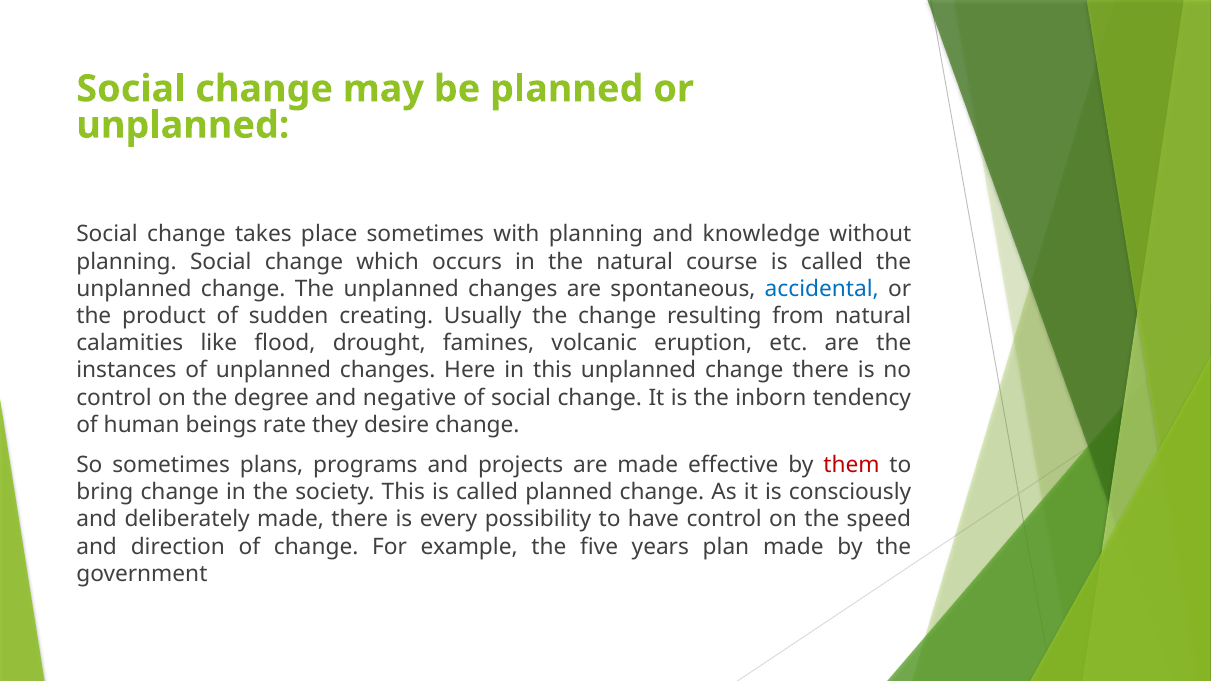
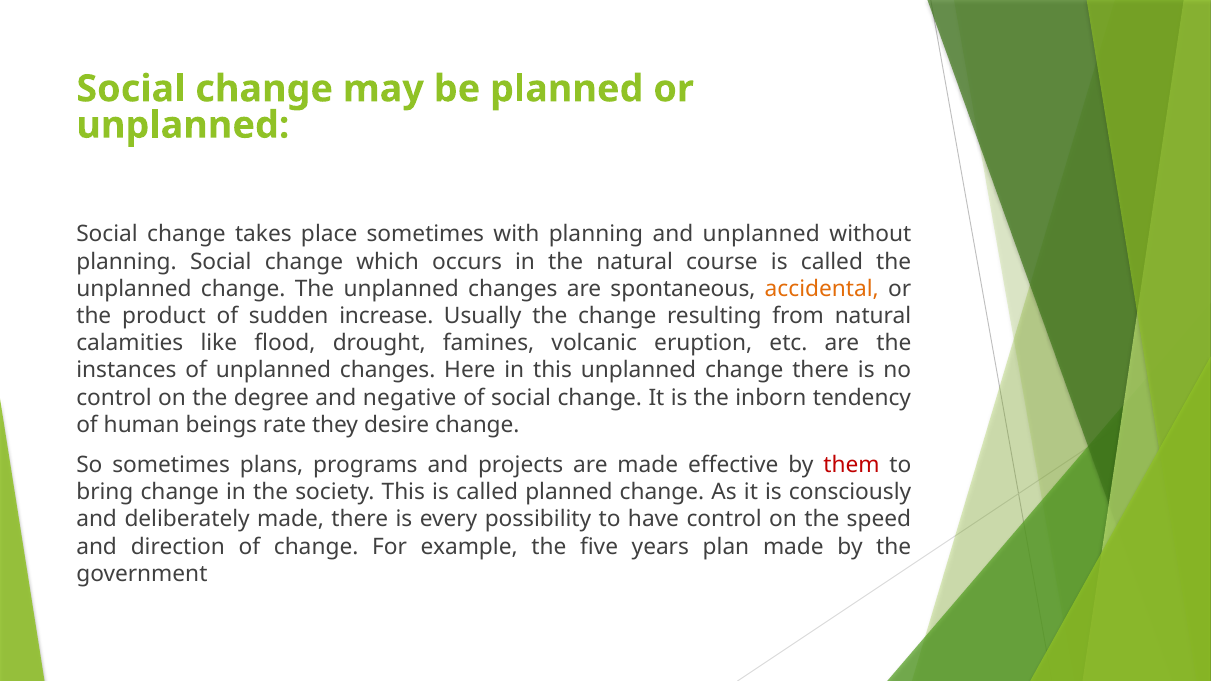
and knowledge: knowledge -> unplanned (761, 234)
accidental colour: blue -> orange (822, 289)
creating: creating -> increase (386, 316)
